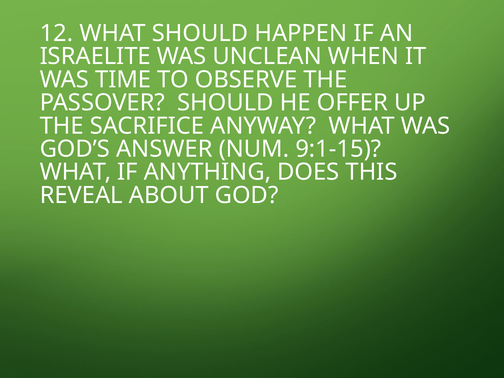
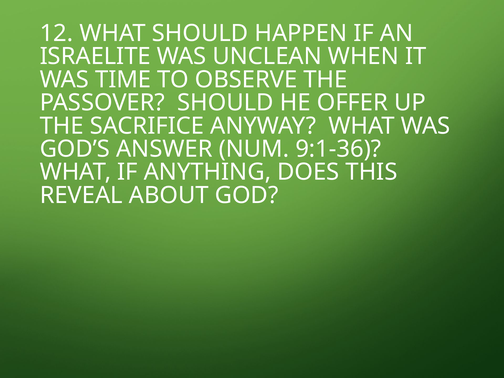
9:1-15: 9:1-15 -> 9:1-36 (338, 149)
